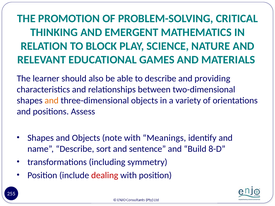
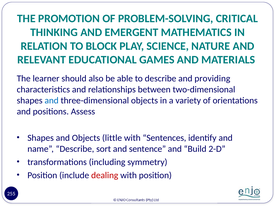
and colour: orange -> blue (52, 101)
note: note -> little (112, 138)
Meanings: Meanings -> Sentences (164, 138)
8-D: 8-D -> 2-D (217, 149)
